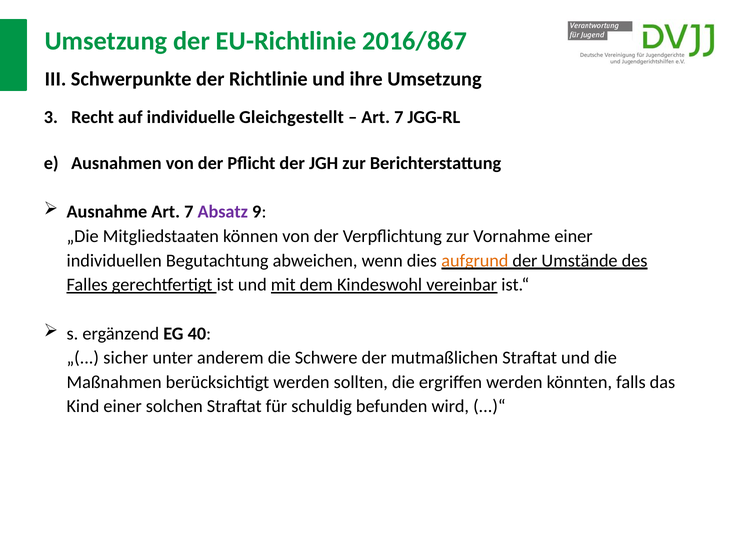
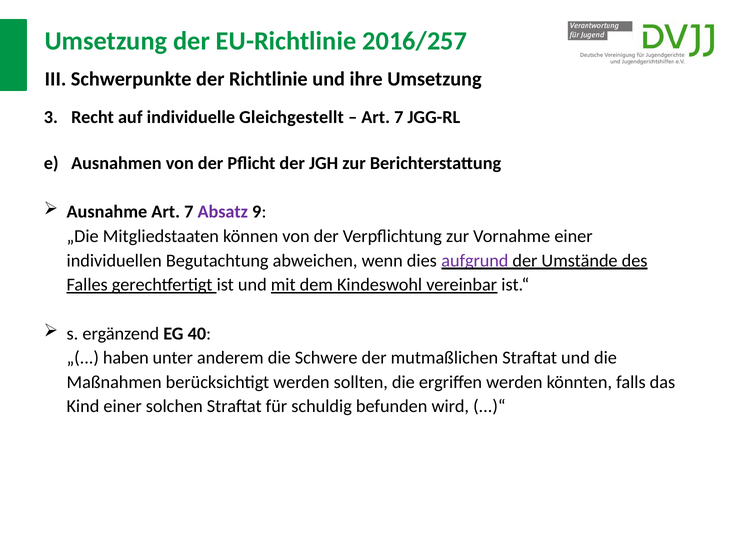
2016/867: 2016/867 -> 2016/257 (415, 41)
aufgrund colour: orange -> purple (475, 261)
sicher: sicher -> haben (126, 358)
